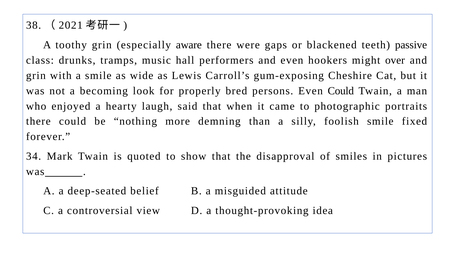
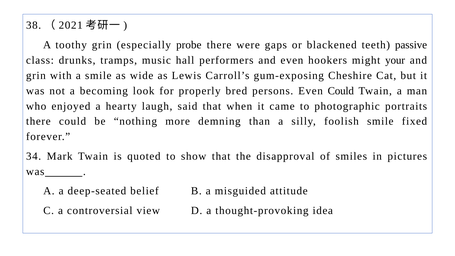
aware: aware -> probe (189, 45)
over: over -> your (395, 60)
